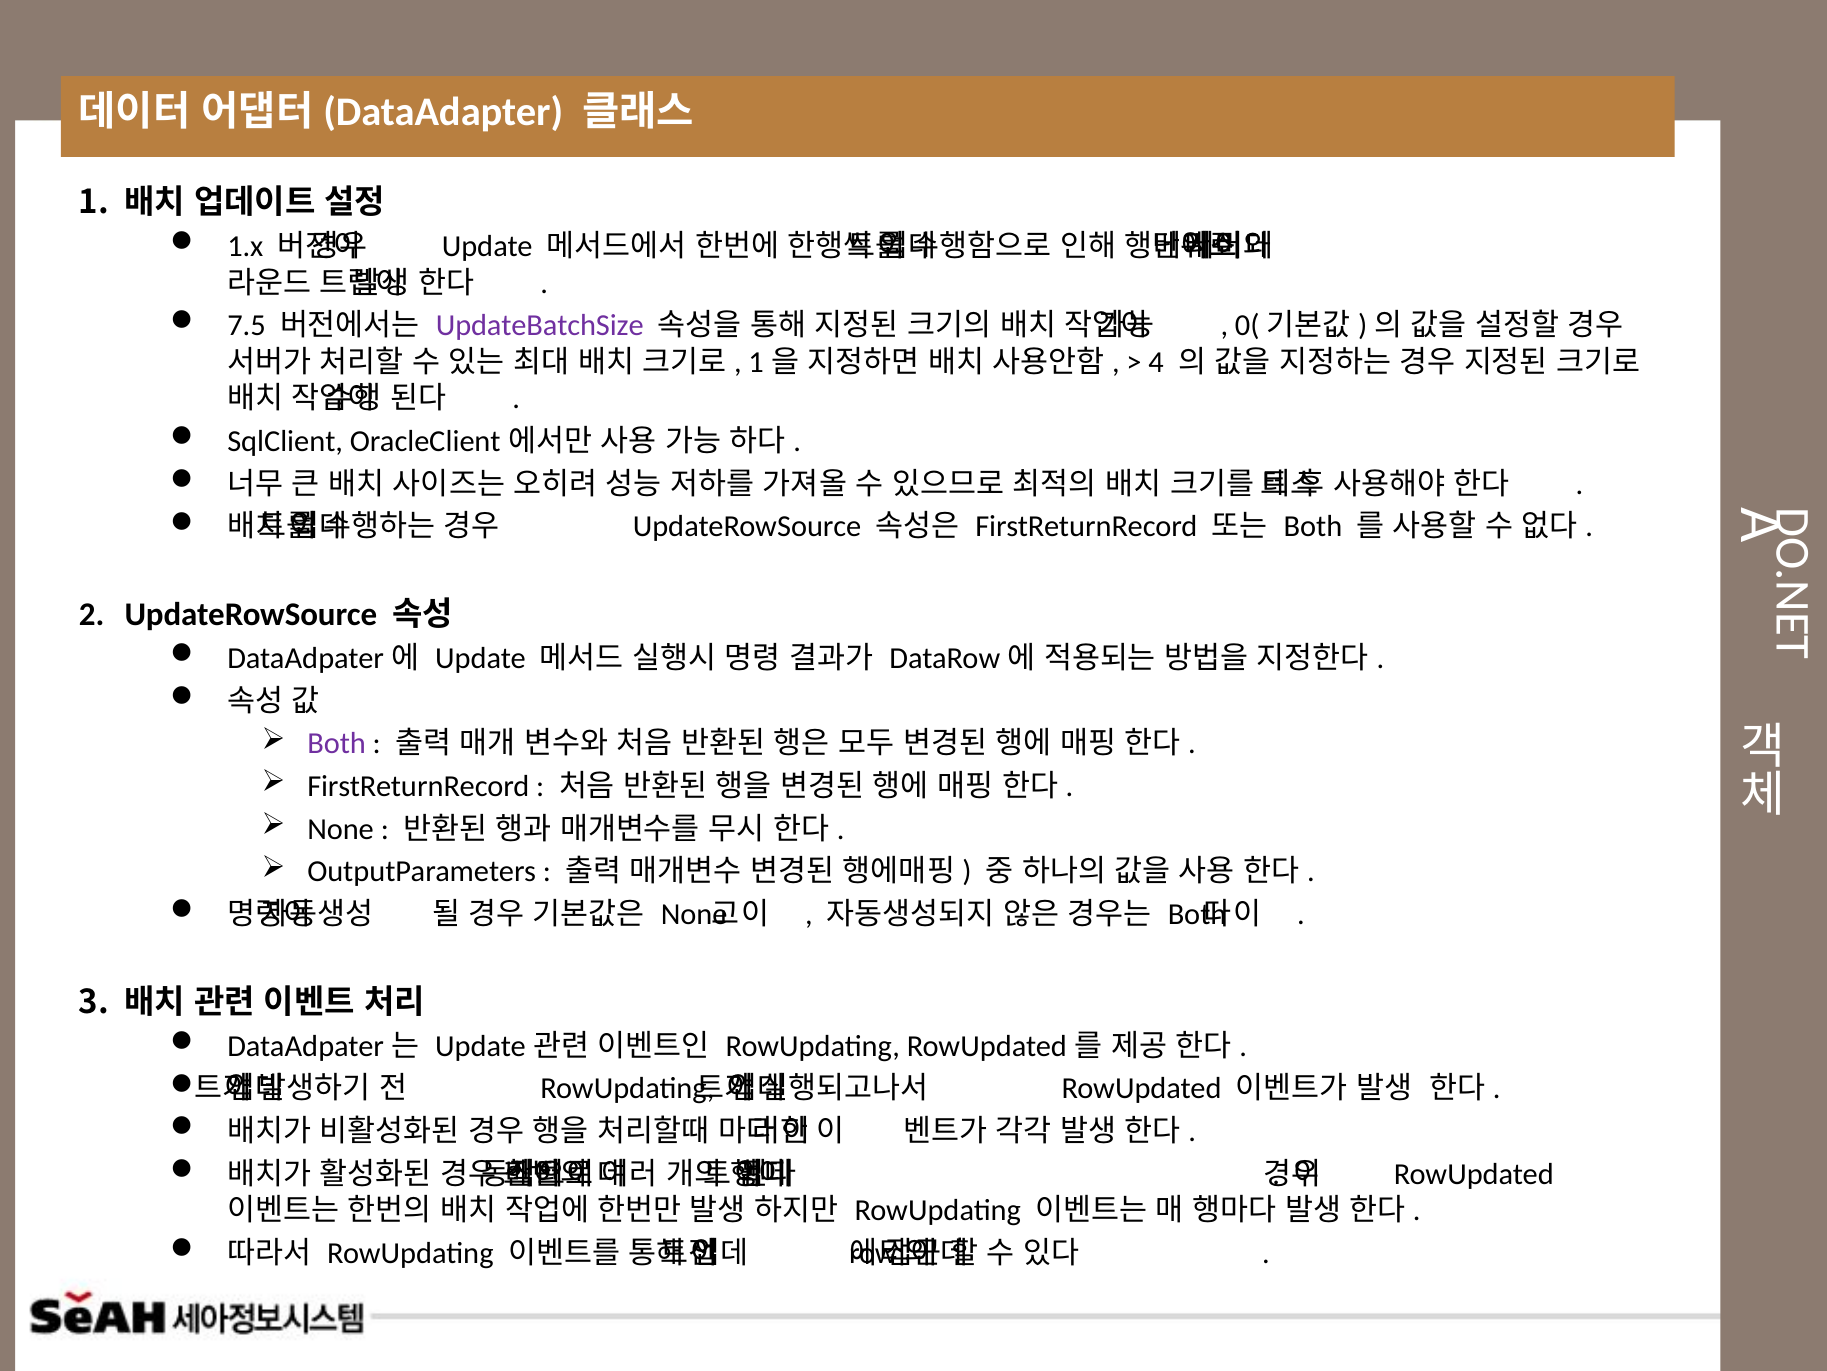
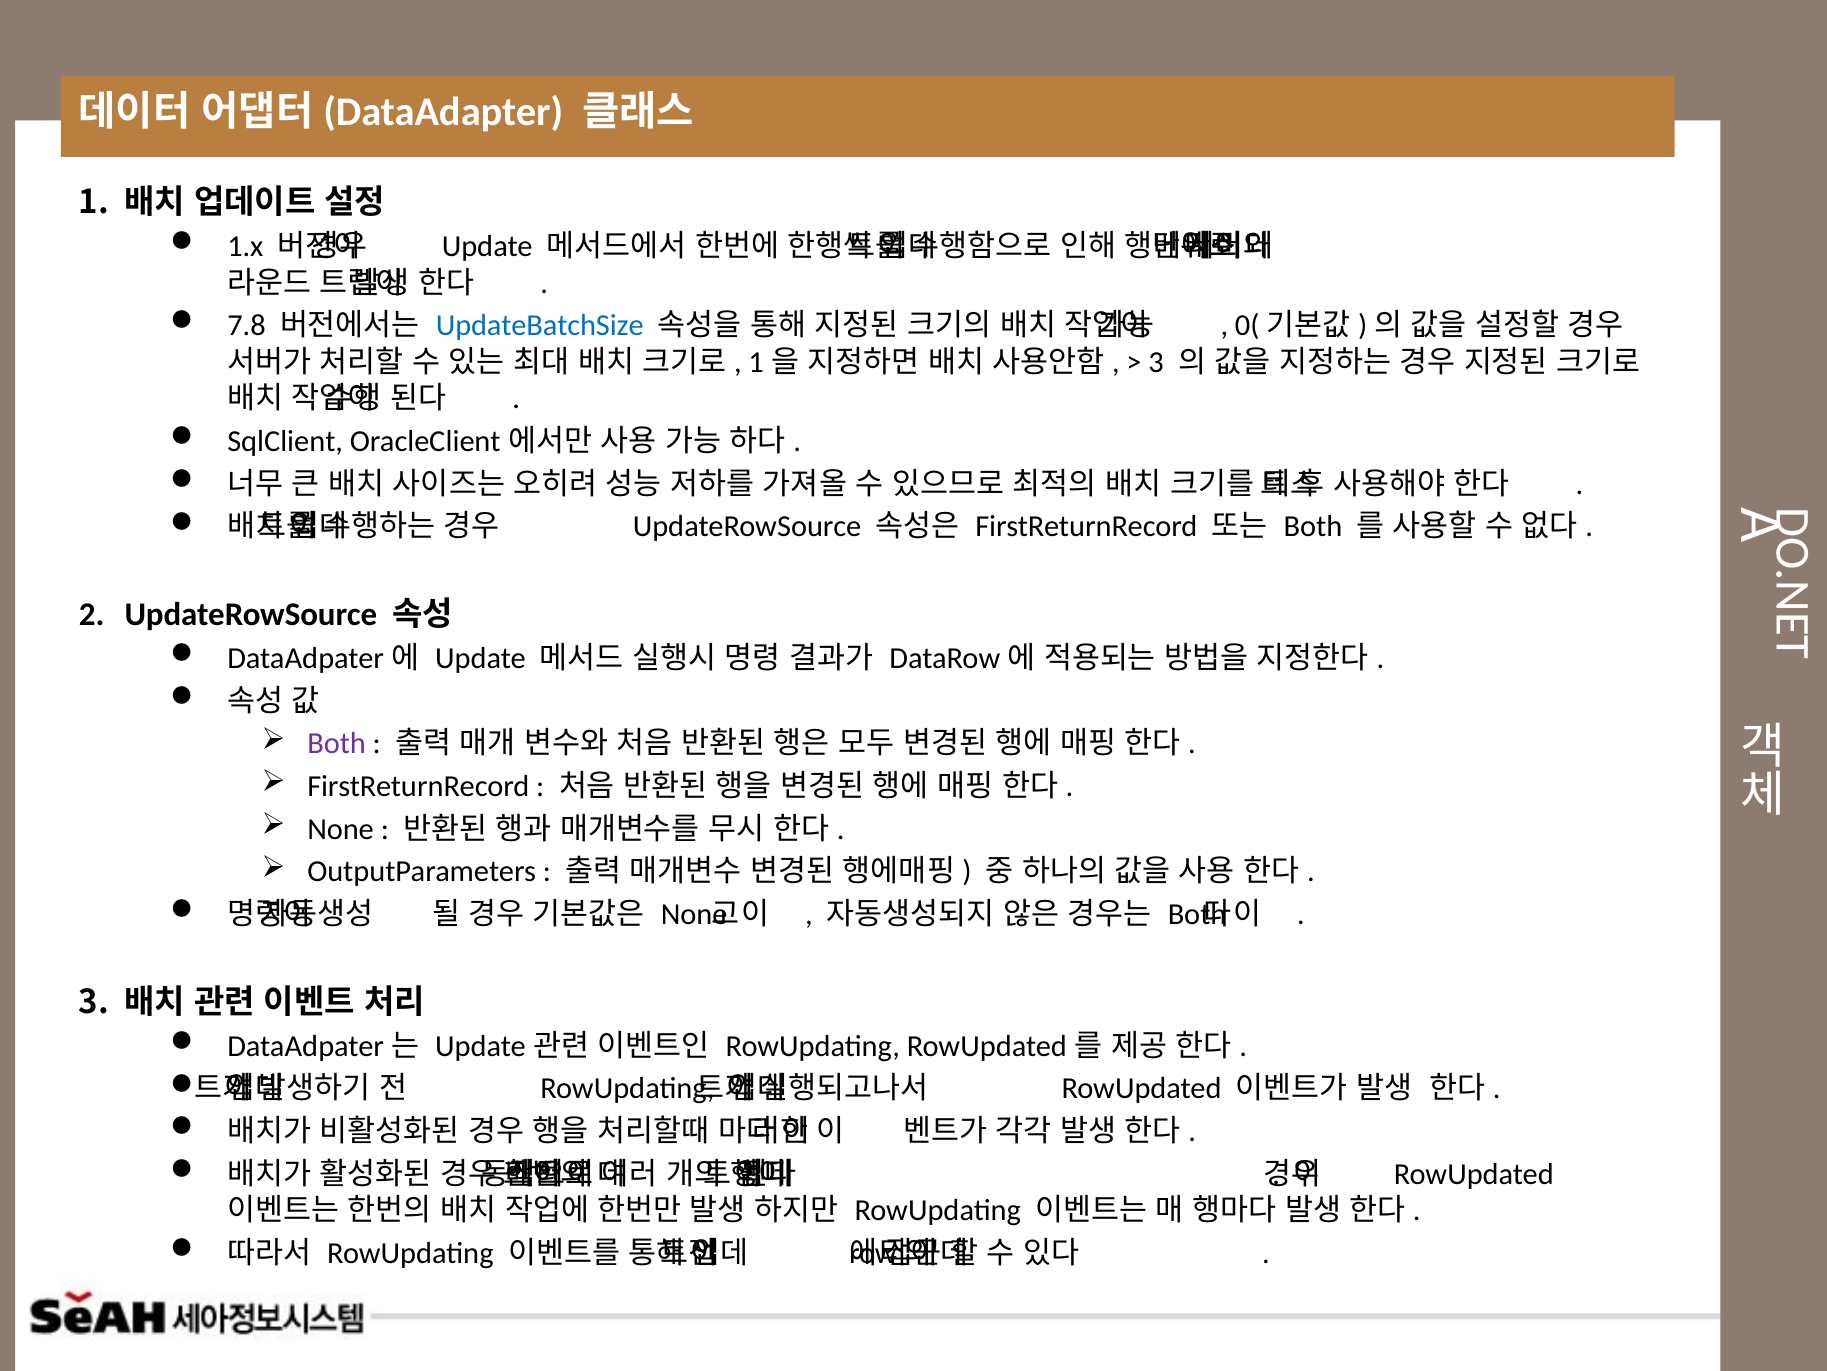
7.5: 7.5 -> 7.8 (247, 326)
UpdateBatchSize colour: purple -> blue (540, 326)
4: 4 -> 3 (1156, 362)
